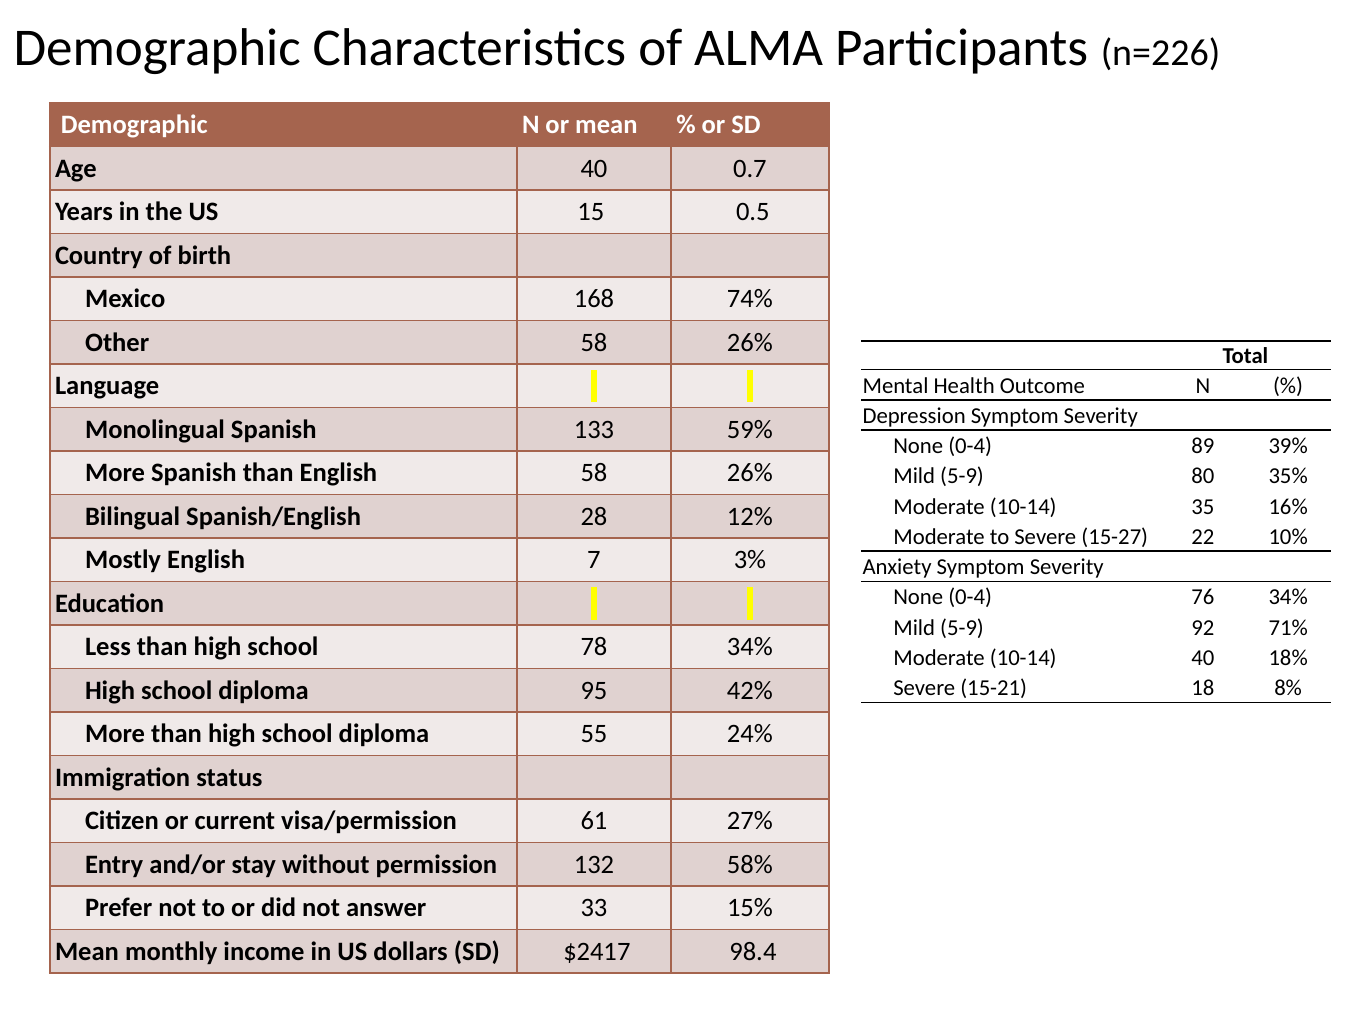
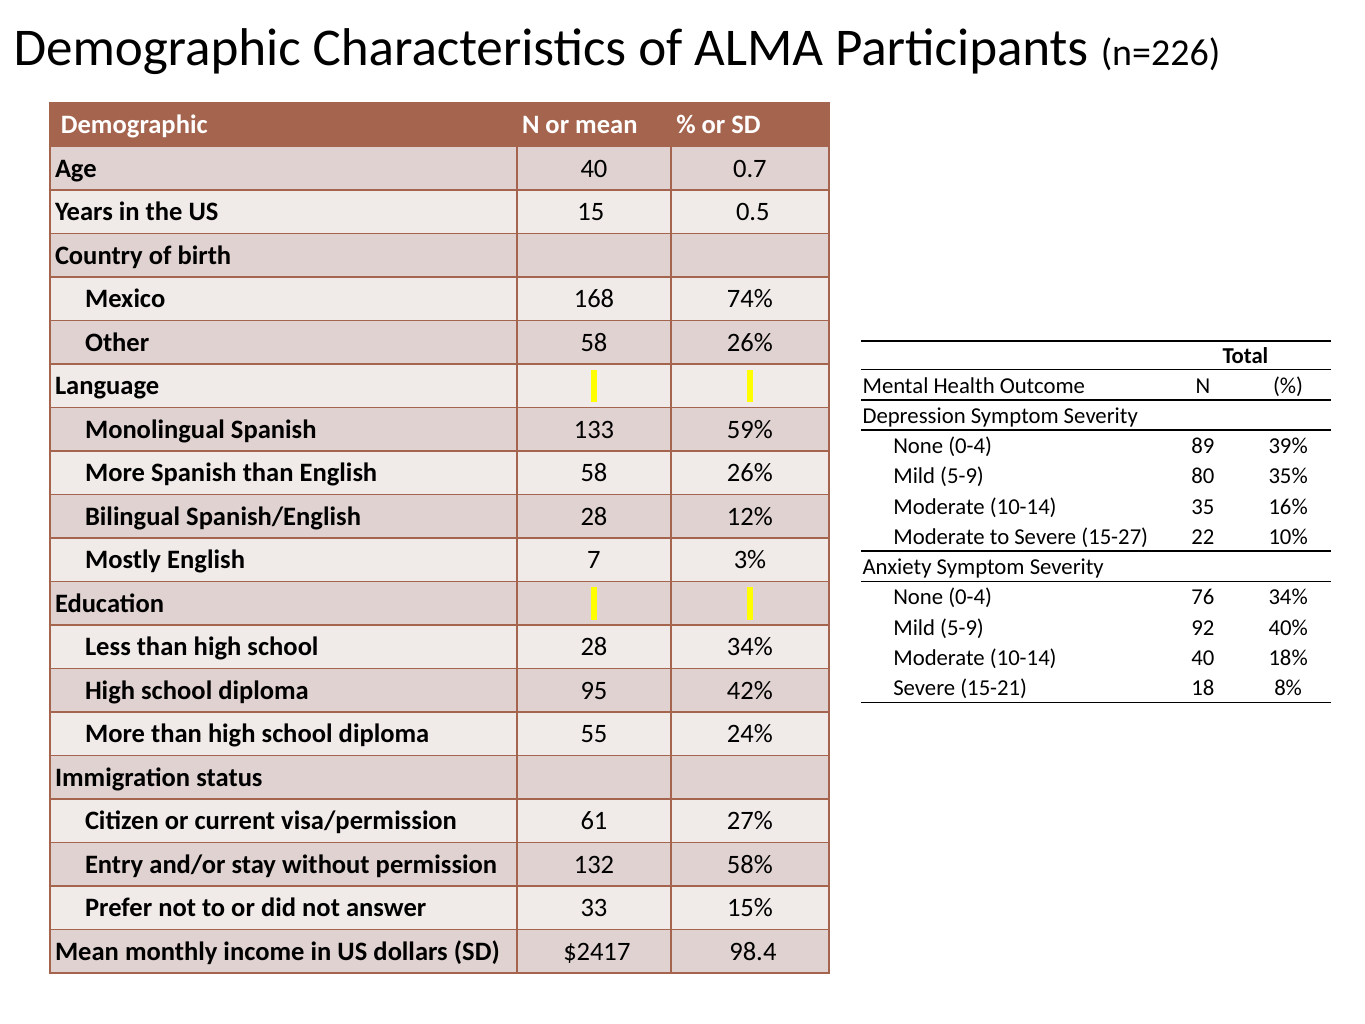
71%: 71% -> 40% (1288, 628)
school 78: 78 -> 28 (594, 647)
